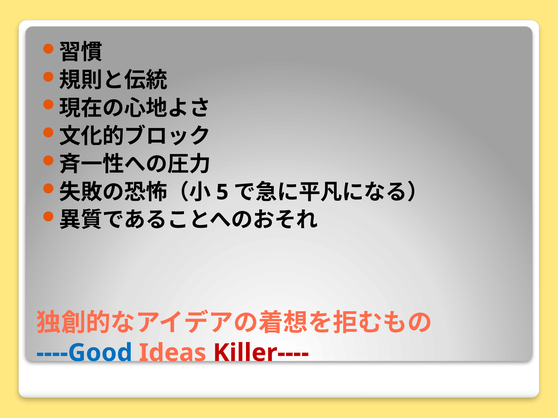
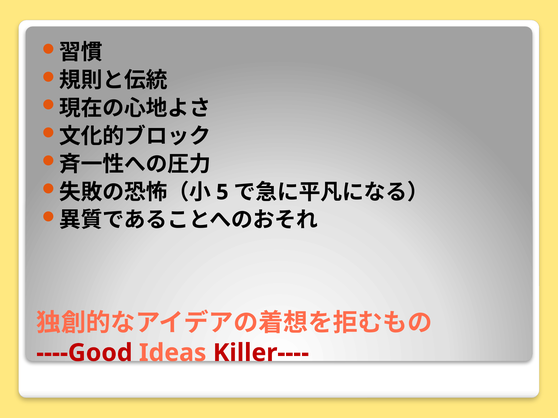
----Good colour: blue -> red (84, 353)
